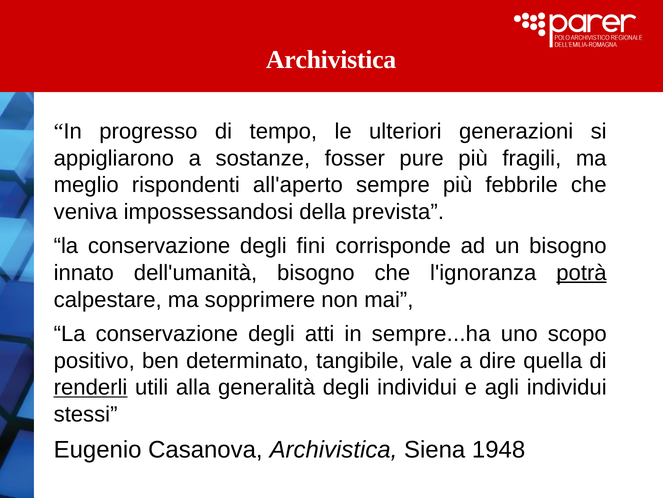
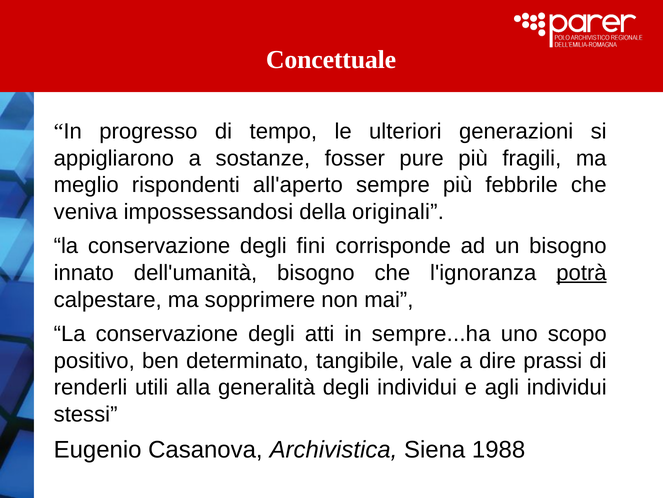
Archivistica: Archivistica -> Concettuale (331, 60)
prevista: prevista -> originali (398, 212)
quella: quella -> prassi (553, 360)
renderli underline: present -> none (91, 387)
1948: 1948 -> 1988 (499, 449)
